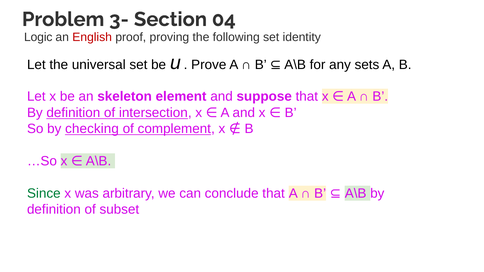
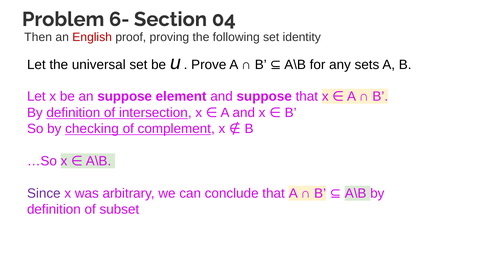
3-: 3- -> 6- (119, 19)
Logic: Logic -> Then (38, 37)
an skeleton: skeleton -> suppose (125, 97)
Since colour: green -> purple (44, 193)
